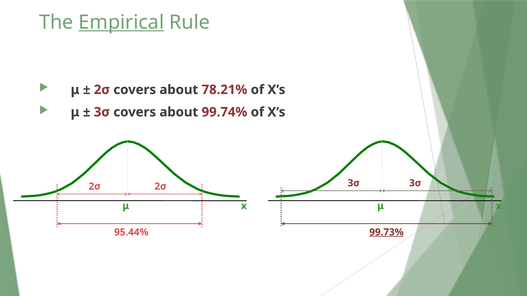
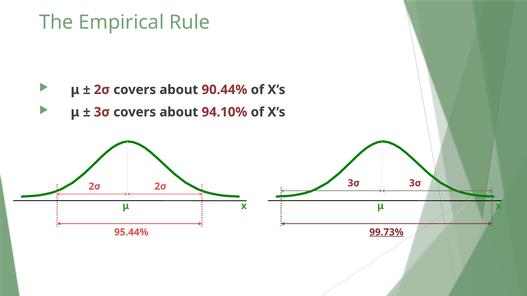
Empirical underline: present -> none (121, 22)
78.21%: 78.21% -> 90.44% (224, 90)
99.74%: 99.74% -> 94.10% (224, 112)
